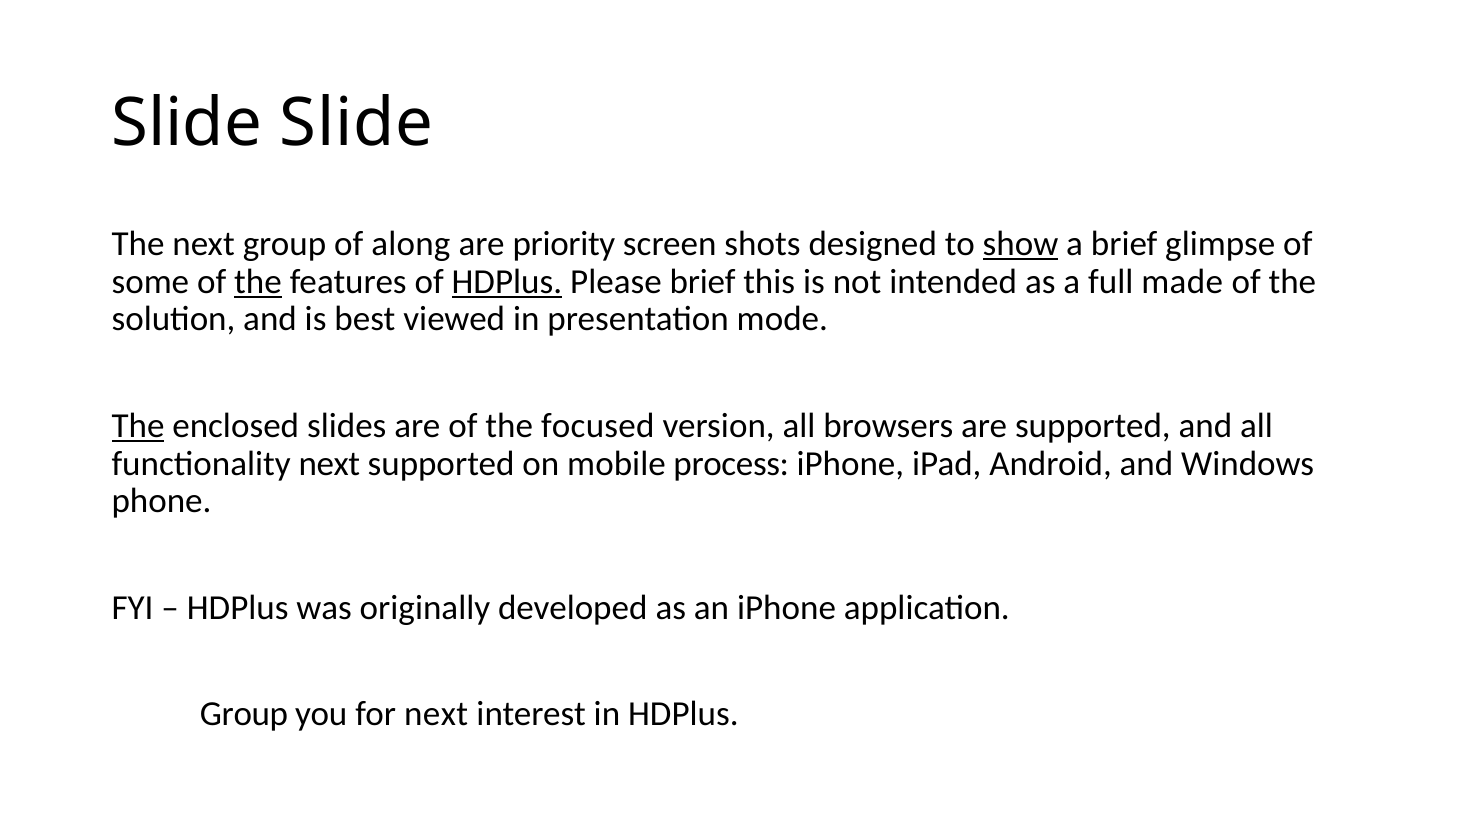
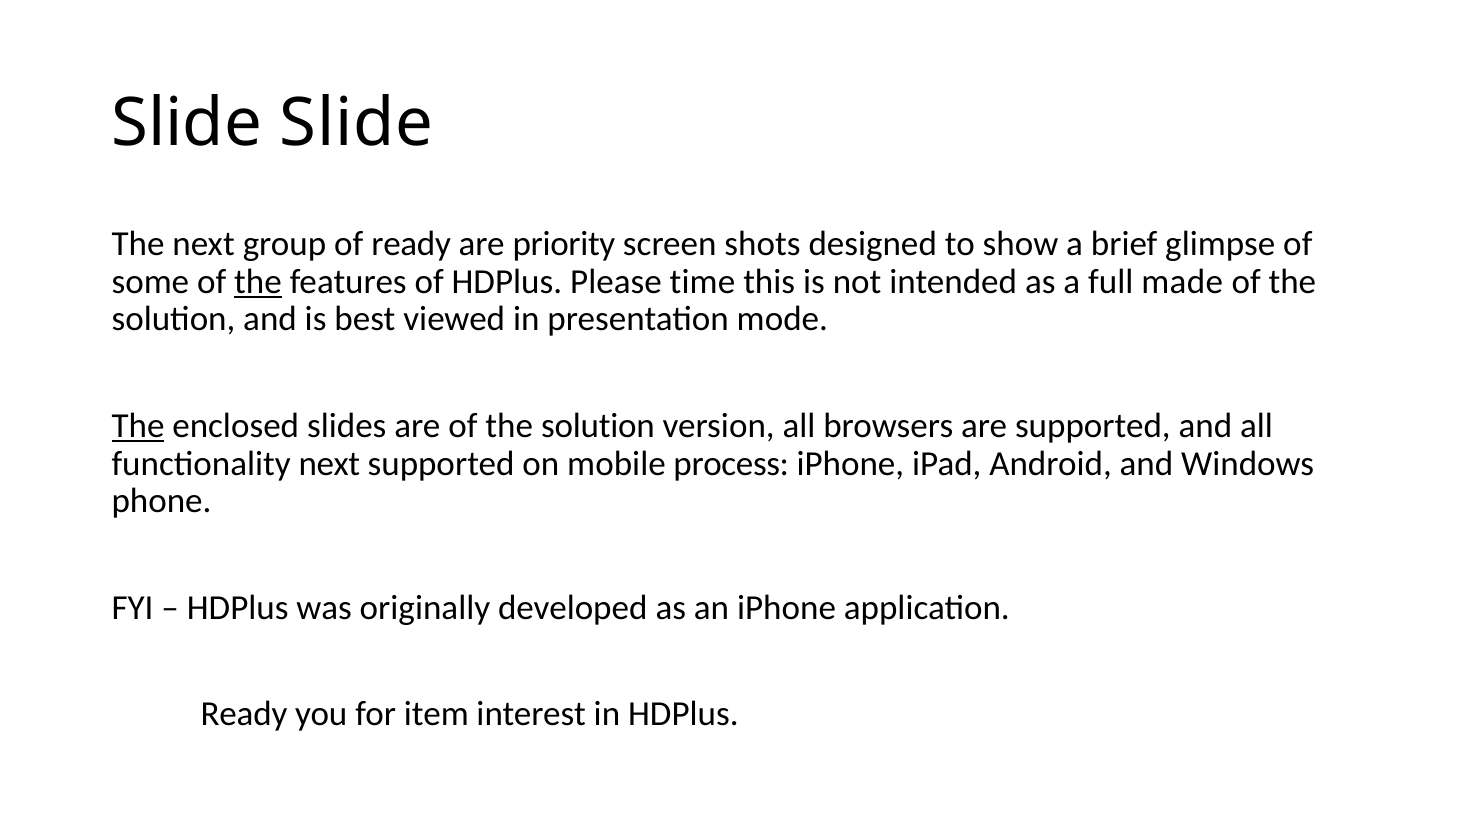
of along: along -> ready (411, 243)
show underline: present -> none (1020, 243)
HDPlus underline: present -> none (507, 281)
Please brief: brief -> time (702, 281)
are of the focused: focused -> solution (598, 425)
Group: Group -> Ready (244, 714)
for next: next -> item (436, 714)
